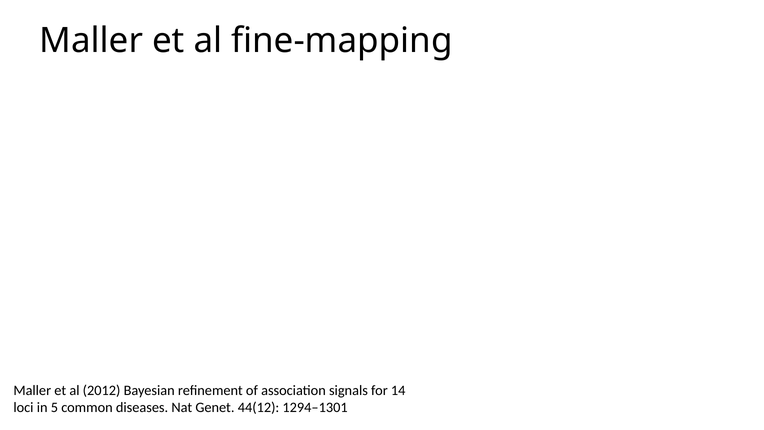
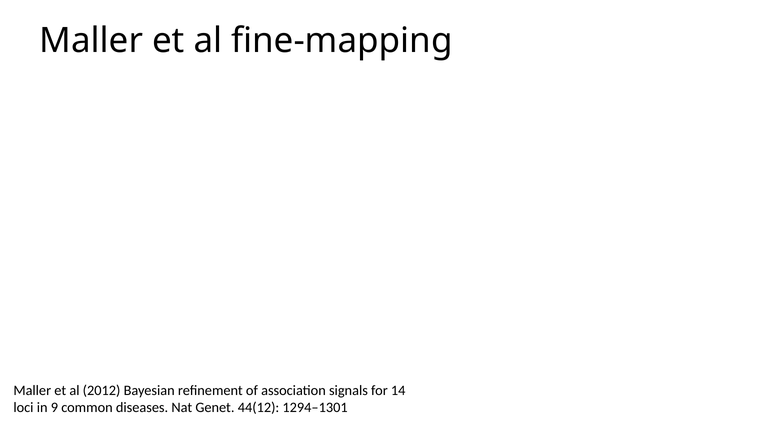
5: 5 -> 9 (54, 407)
